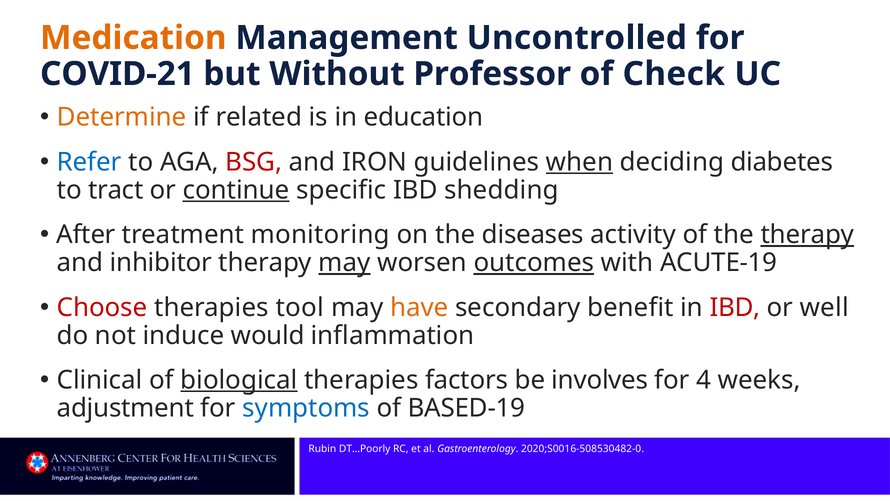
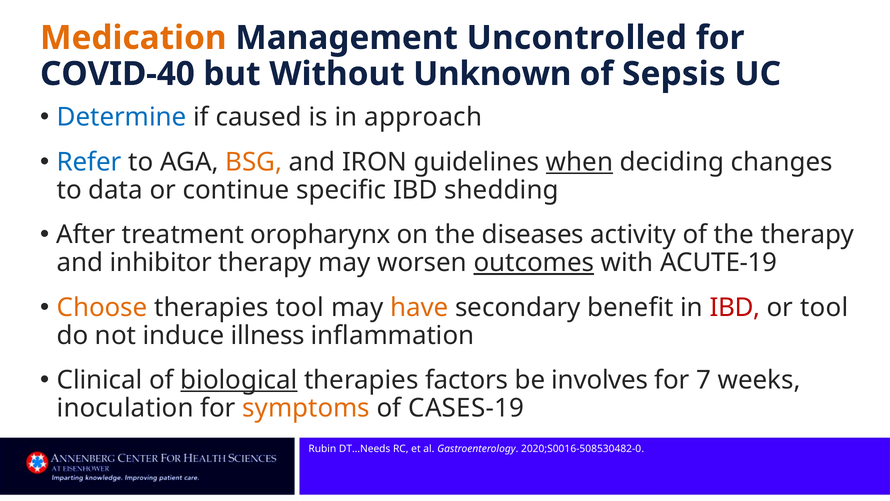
COVID-21: COVID-21 -> COVID-40 (117, 74)
Professor: Professor -> Unknown (492, 74)
Check: Check -> Sepsis (674, 74)
Determine colour: orange -> blue (122, 117)
related: related -> caused (259, 117)
education: education -> approach (423, 117)
BSG colour: red -> orange (254, 162)
diabetes: diabetes -> changes (782, 162)
tract: tract -> data (116, 190)
continue underline: present -> none (236, 190)
monitoring: monitoring -> oropharynx (321, 235)
therapy underline: present -> none (807, 235)
may underline: present -> none (344, 263)
Choose colour: red -> orange (102, 307)
or well: well -> tool (824, 307)
would: would -> illness (268, 335)
4: 4 -> 7 (704, 380)
adjustment: adjustment -> inoculation (125, 408)
symptoms colour: blue -> orange (306, 408)
BASED-19: BASED-19 -> CASES-19 (466, 408)
DT…Poorly: DT…Poorly -> DT…Needs (365, 449)
